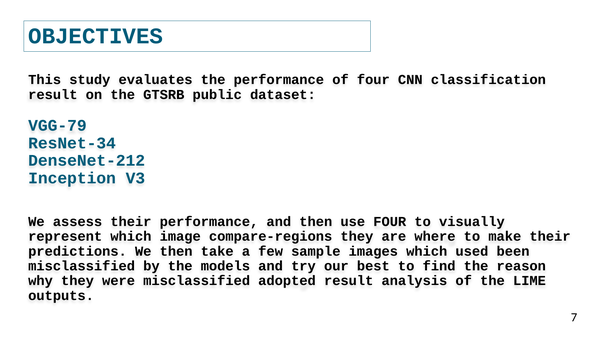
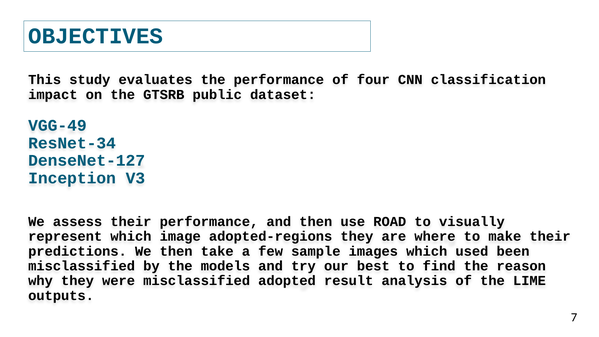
result: result -> impact (53, 94)
VGG-79: VGG-79 -> VGG-49 (57, 125)
DenseNet-212: DenseNet-212 -> DenseNet-127 (87, 160)
use FOUR: FOUR -> ROAD (390, 221)
compare-regions: compare-regions -> adopted-regions (271, 236)
